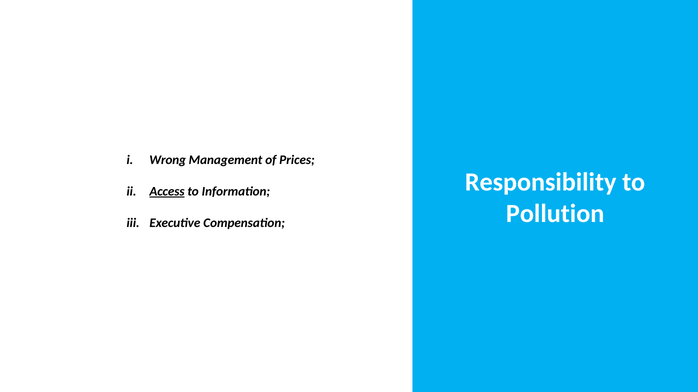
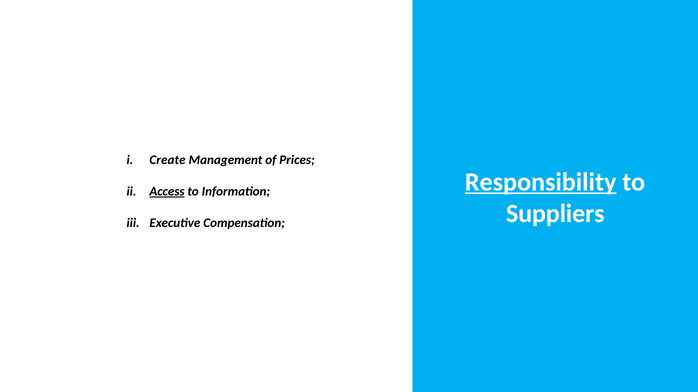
Wrong: Wrong -> Create (168, 160)
Responsibility underline: none -> present (541, 182)
Pollution: Pollution -> Suppliers (555, 214)
